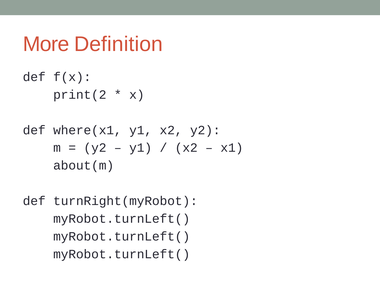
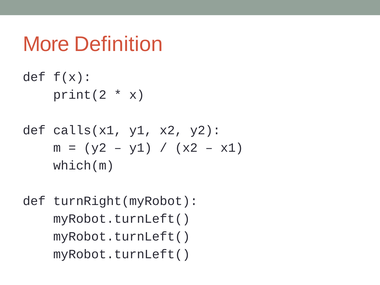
where(x1: where(x1 -> calls(x1 (87, 130)
about(m: about(m -> which(m (84, 166)
